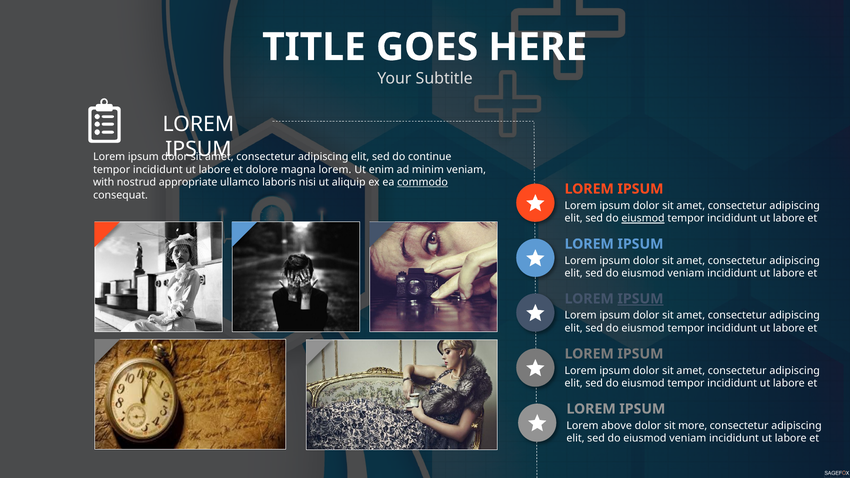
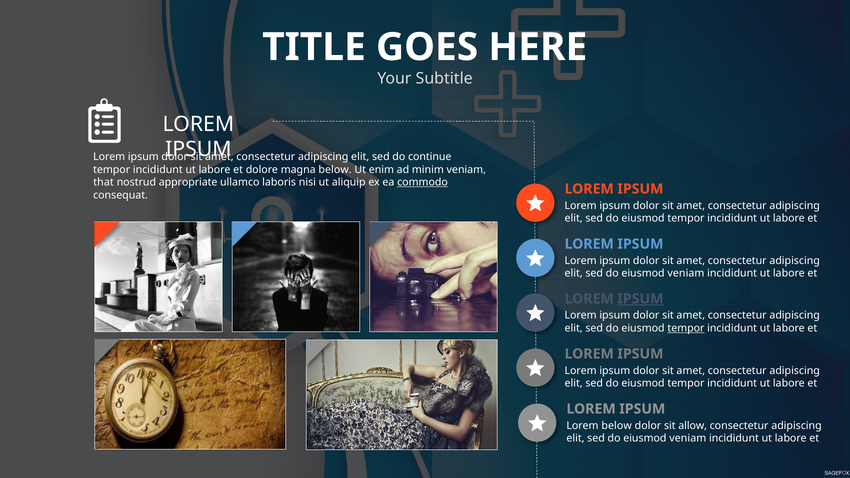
magna lorem: lorem -> below (335, 170)
with: with -> that (104, 182)
eiusmod underline: present -> none (643, 218)
tempor underline: none -> present (686, 328)
Lorem above: above -> below (617, 426)
more: more -> allow (693, 426)
